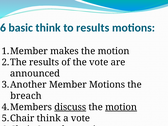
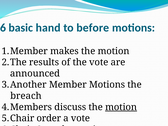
basic think: think -> hand (48, 28)
to results: results -> before (93, 28)
discuss underline: present -> none (70, 107)
think: think -> order (49, 118)
